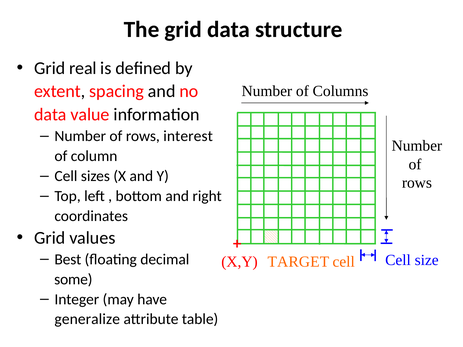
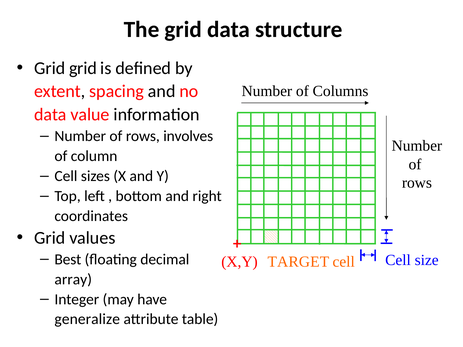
Grid real: real -> grid (83, 68)
interest: interest -> involves (188, 136)
some: some -> array (73, 279)
